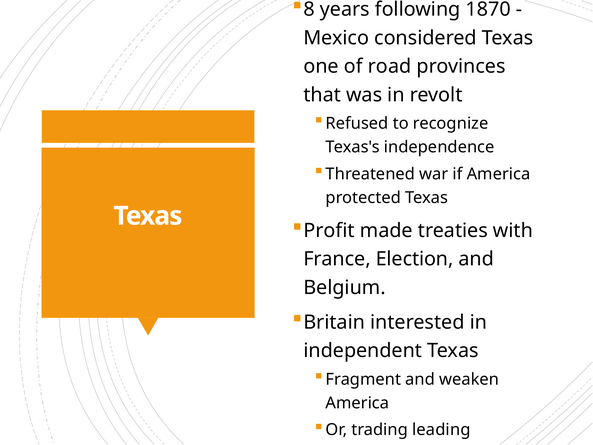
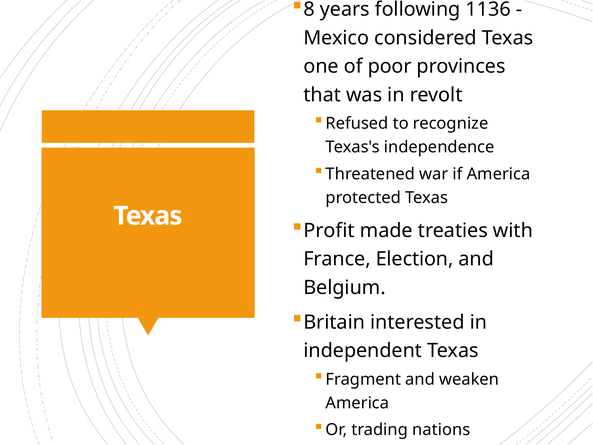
1870: 1870 -> 1136 (488, 9)
road: road -> poor (390, 66)
leading: leading -> nations (441, 430)
